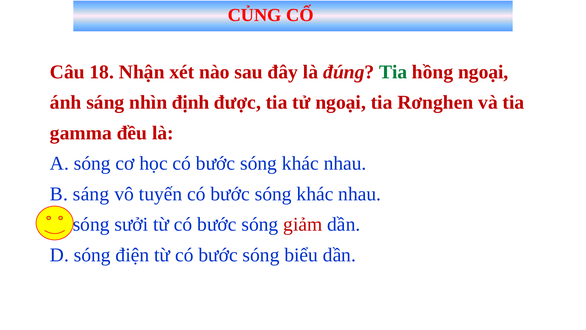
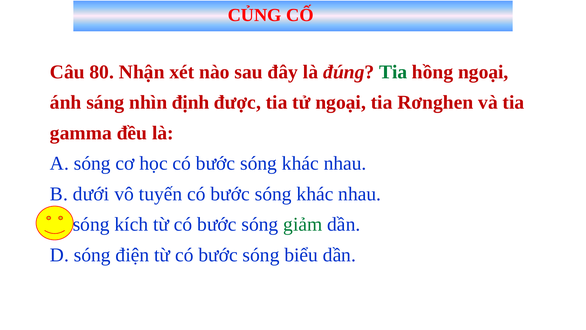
18: 18 -> 80 (102, 72)
B sáng: sáng -> dưới (91, 194)
sưởi: sưởi -> kích (131, 224)
giảm colour: red -> green (303, 224)
